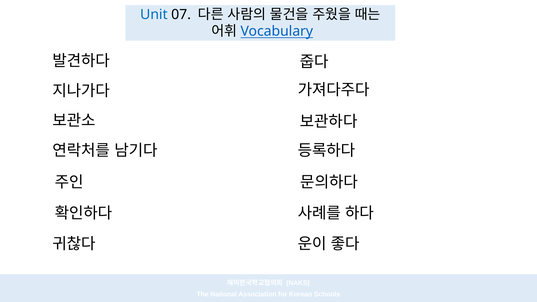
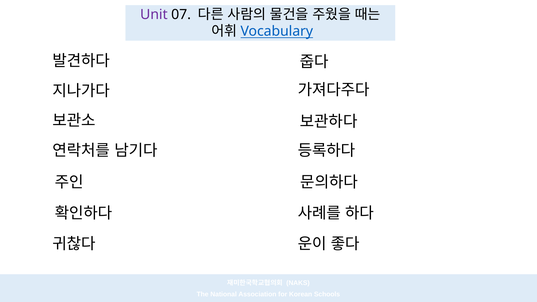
Unit colour: blue -> purple (154, 15)
